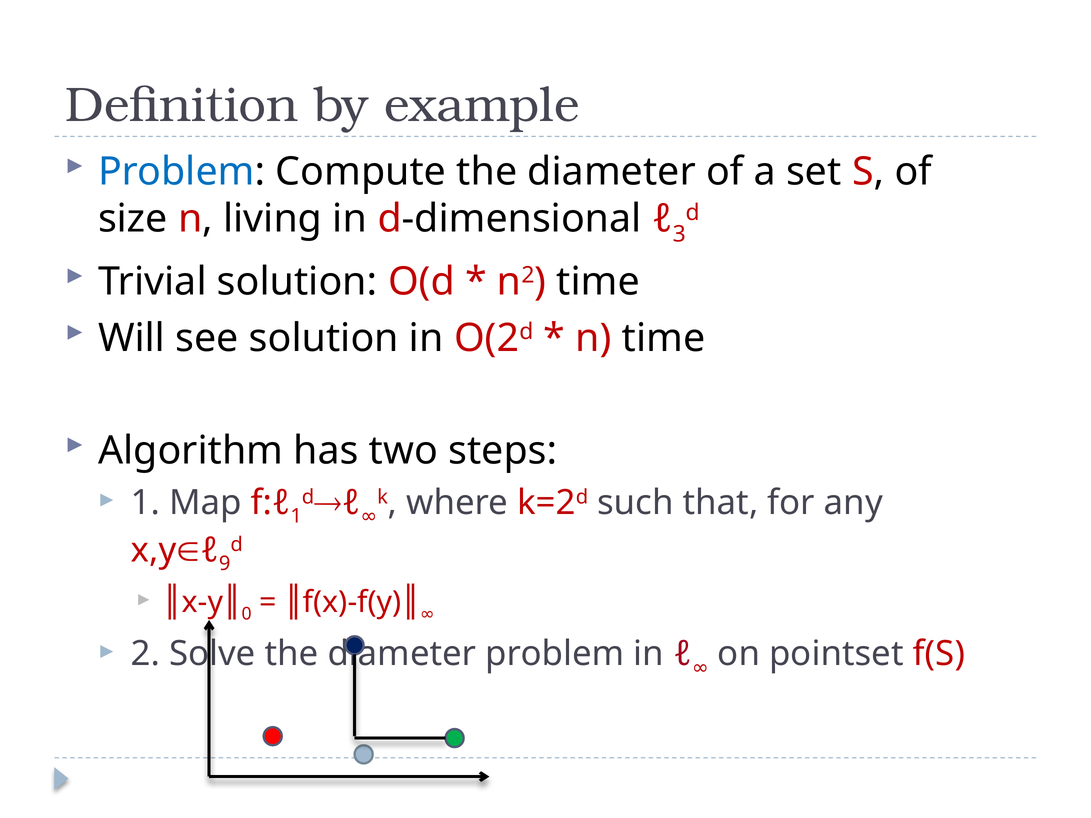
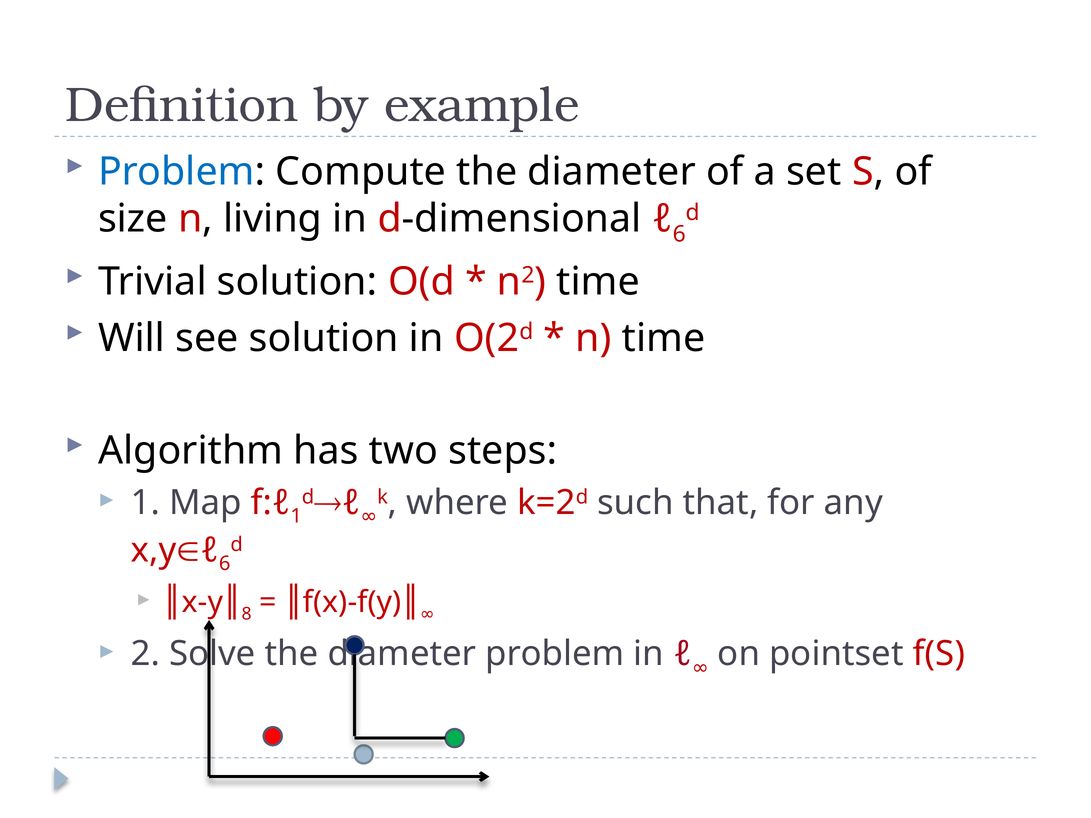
3: 3 -> 6 (679, 234)
9: 9 -> 6 (225, 564)
0: 0 -> 8 (247, 614)
